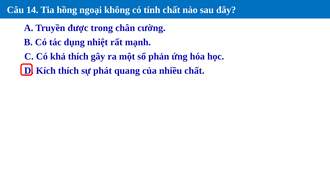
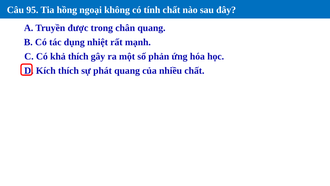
14: 14 -> 95 (32, 10)
chân cường: cường -> quang (151, 28)
